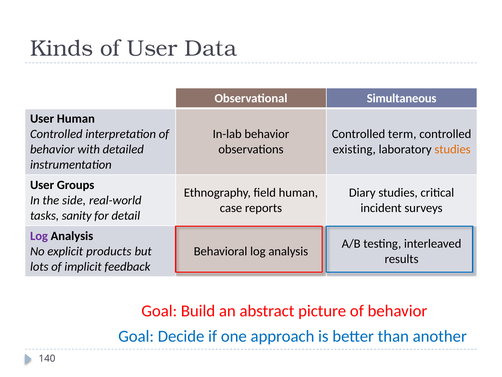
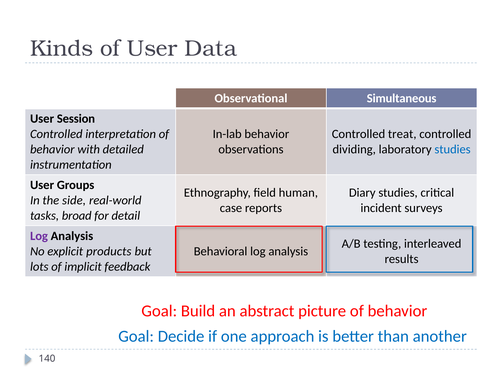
User Human: Human -> Session (76, 118)
term: term -> treat (402, 134)
existing: existing -> dividing (354, 149)
studies colour: orange -> blue (453, 149)
sanity: sanity -> broad (77, 215)
